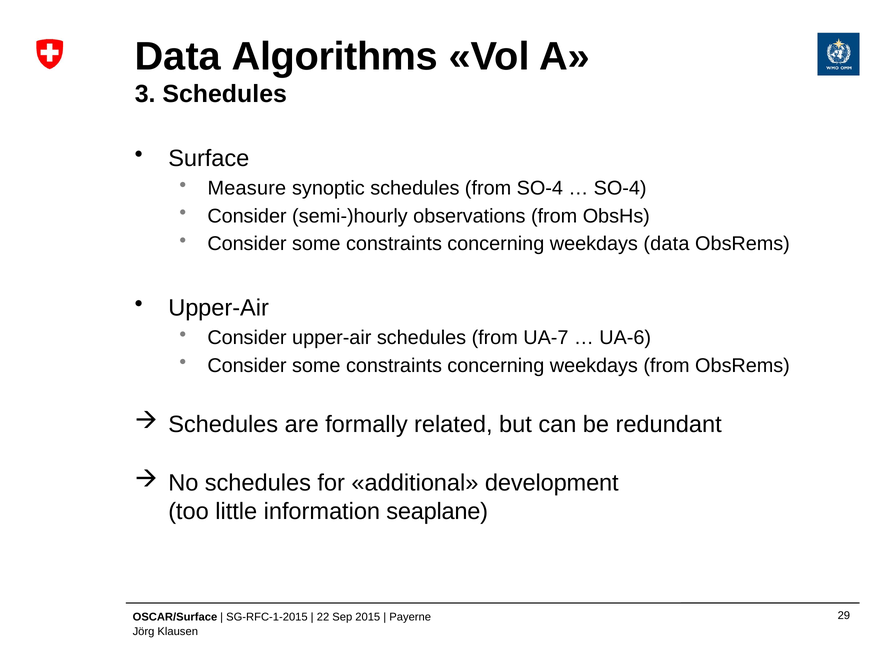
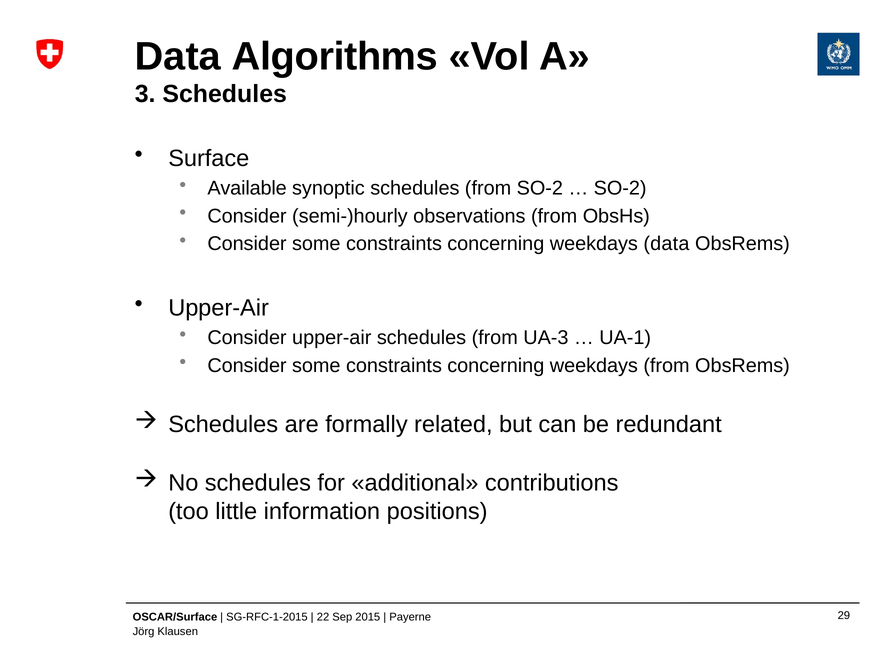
Measure: Measure -> Available (247, 188)
from SO-4: SO-4 -> SO-2 (540, 188)
SO-4: SO-4 -> SO-2 (620, 188)
UA-7: UA-7 -> UA-3 (546, 338)
UA-6: UA-6 -> UA-1 (625, 338)
development: development -> contributions (552, 483)
seaplane: seaplane -> positions (437, 511)
